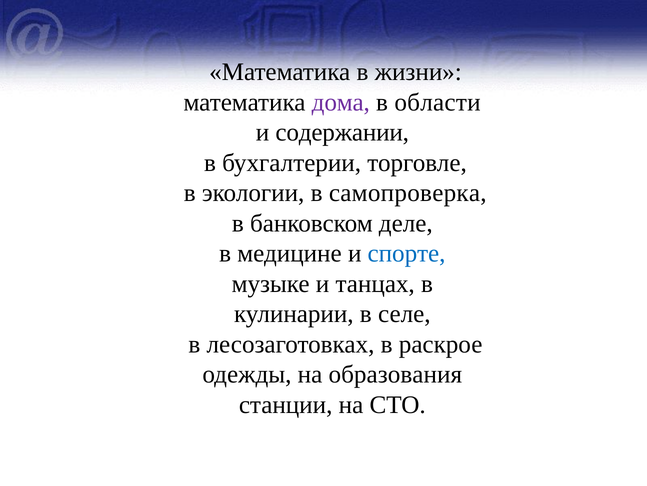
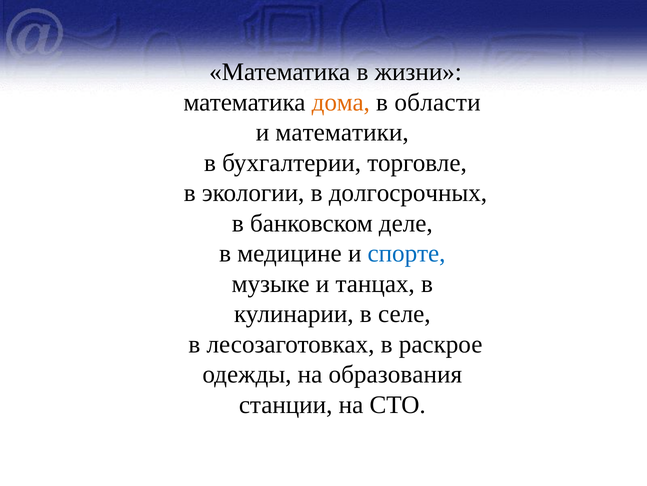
дома colour: purple -> orange (341, 102)
содержании: содержании -> математики (342, 132)
самопроверка: самопроверка -> долгосрочных (408, 193)
